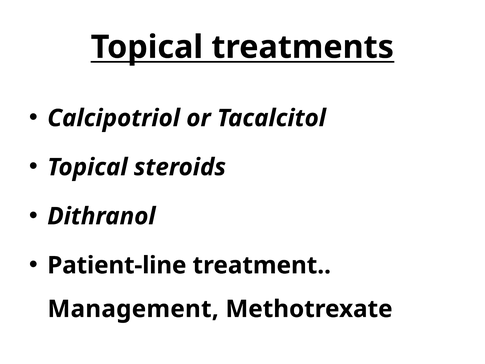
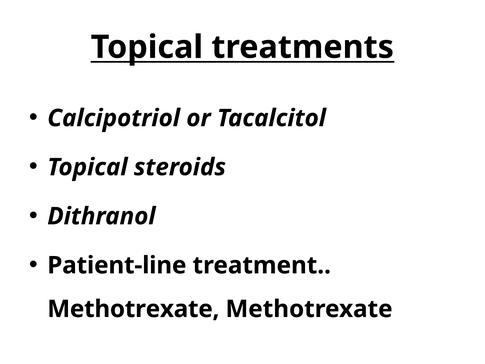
Management: Management -> Methotrexate (133, 309)
